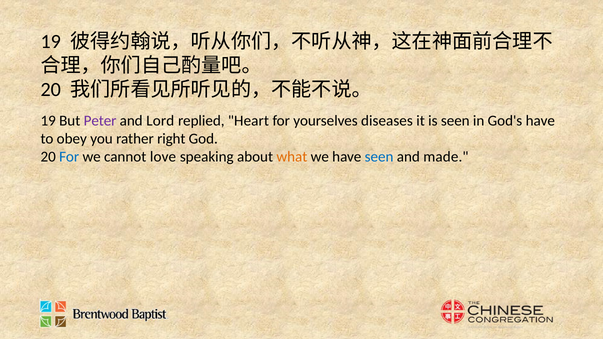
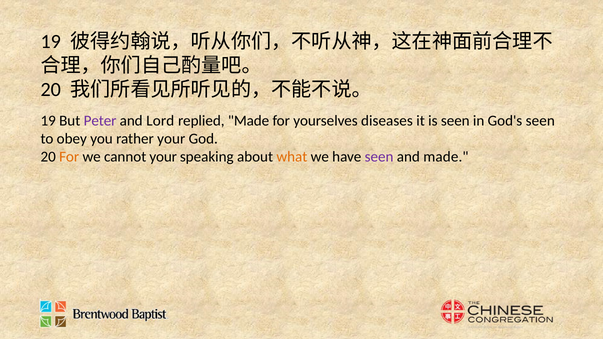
replied Heart: Heart -> Made (249, 121)
God's have: have -> seen (540, 121)
rather right: right -> your (171, 139)
For colour: blue -> orange (69, 157)
cannot love: love -> your (163, 157)
seen colour: blue -> purple (379, 157)
